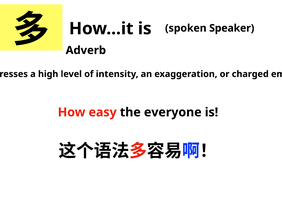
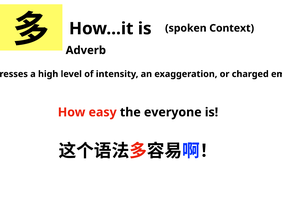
Speaker: Speaker -> Context (232, 28)
